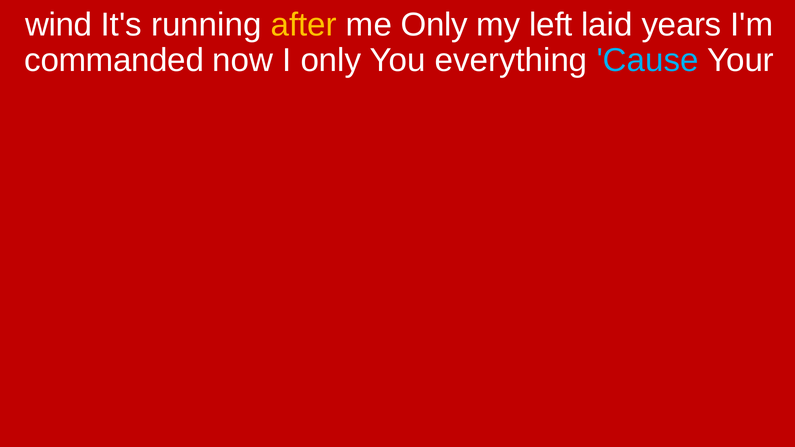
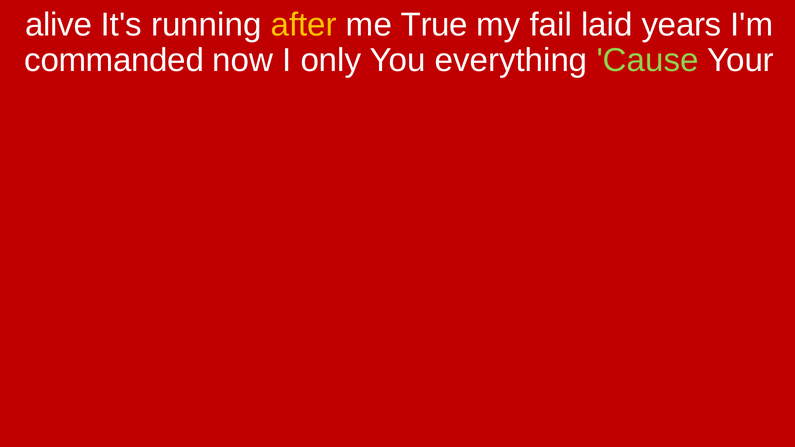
wind: wind -> alive (59, 25)
me Only: Only -> True (434, 25)
left: left -> fail (551, 25)
Cause colour: light blue -> light green (648, 60)
